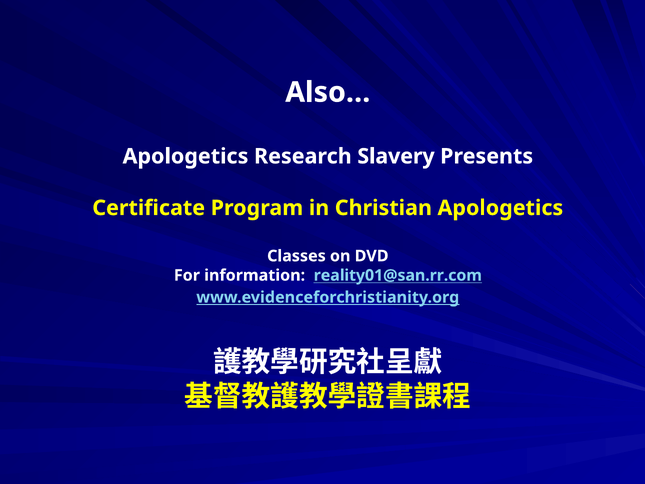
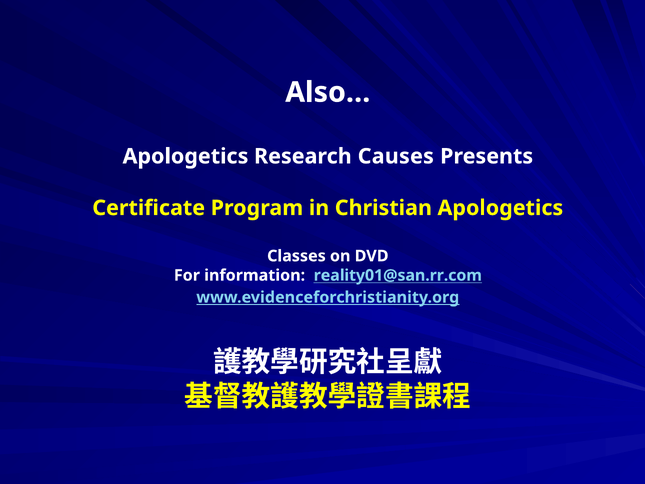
Slavery: Slavery -> Causes (396, 156)
